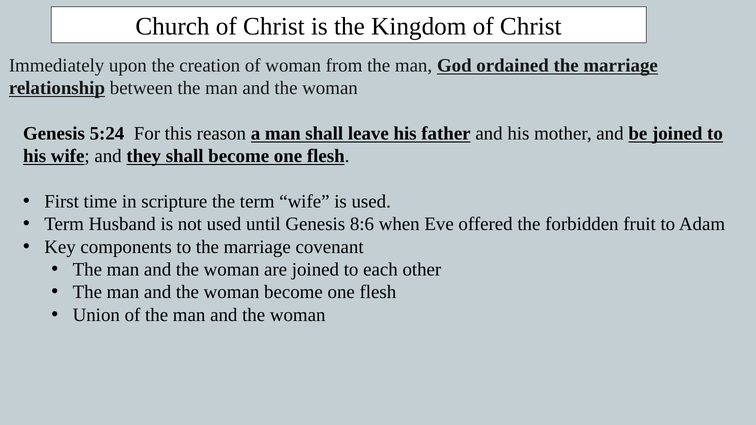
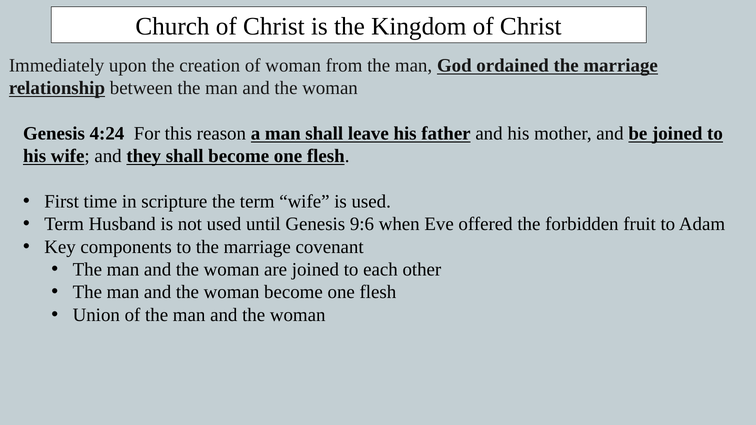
5:24: 5:24 -> 4:24 (107, 134)
8:6: 8:6 -> 9:6 (362, 224)
